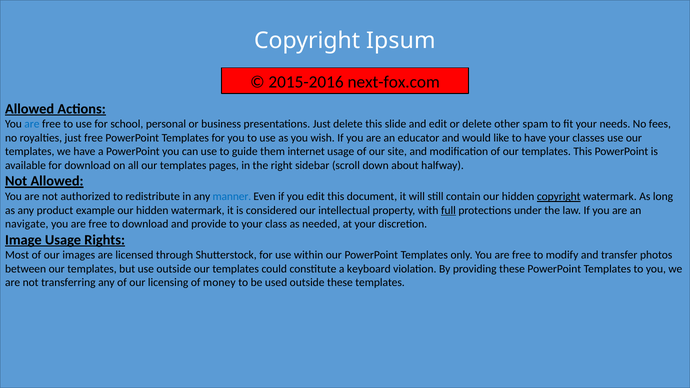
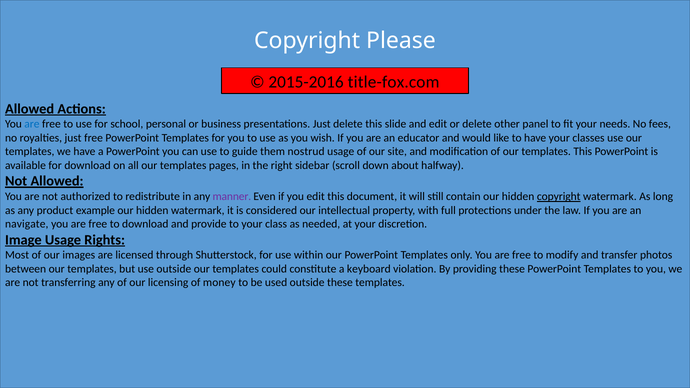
Ipsum: Ipsum -> Please (401, 41)
next-fox.com: next-fox.com -> title-fox.com (394, 82)
spam: spam -> panel (535, 124)
internet: internet -> nostrud (306, 152)
manner colour: blue -> purple (232, 197)
full underline: present -> none (448, 210)
